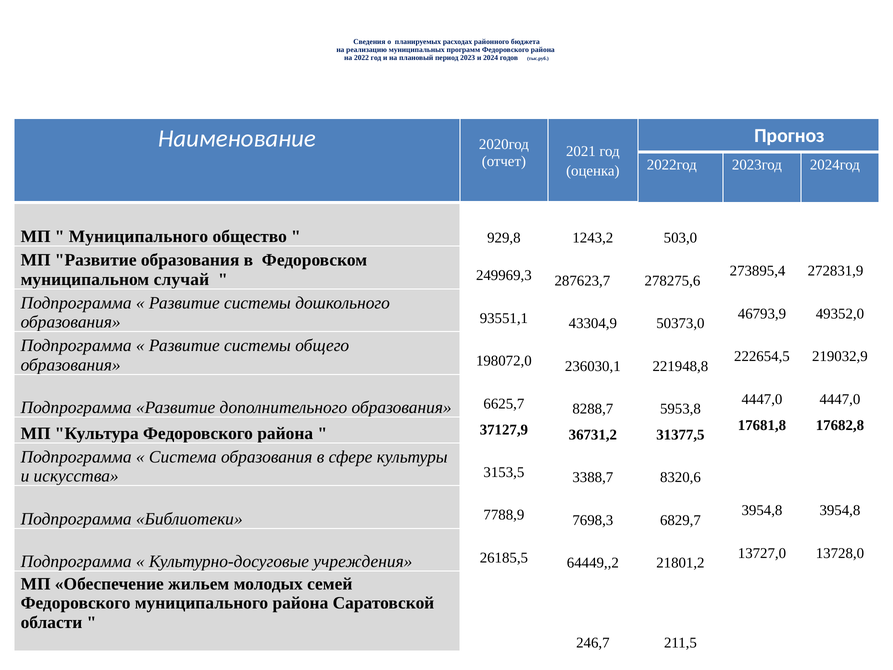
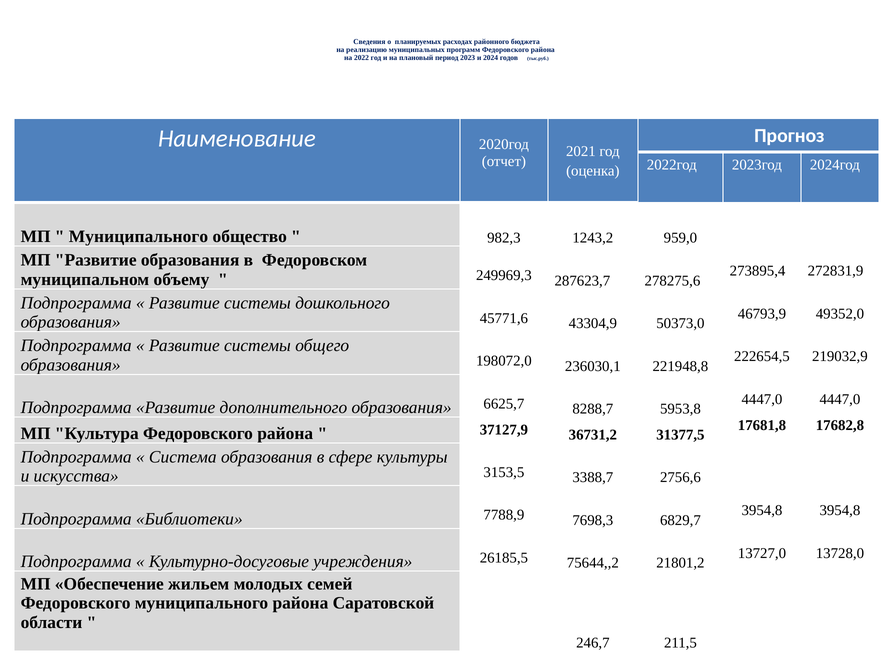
929,8: 929,8 -> 982,3 (504, 238)
503,0: 503,0 -> 959,0 (680, 238)
случай: случай -> объему (181, 279)
93551,1: 93551,1 -> 45771,6 (504, 318)
8320,6: 8320,6 -> 2756,6 (680, 477)
64449,,2: 64449,,2 -> 75644,,2 (593, 563)
